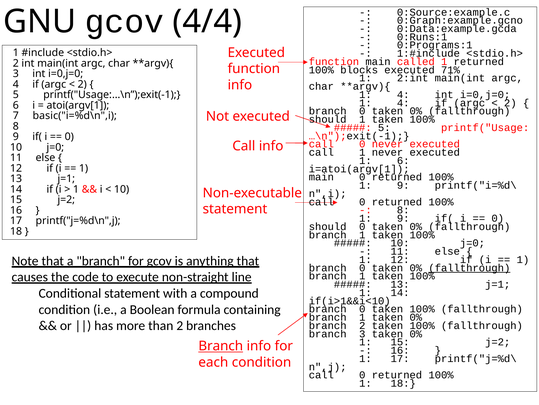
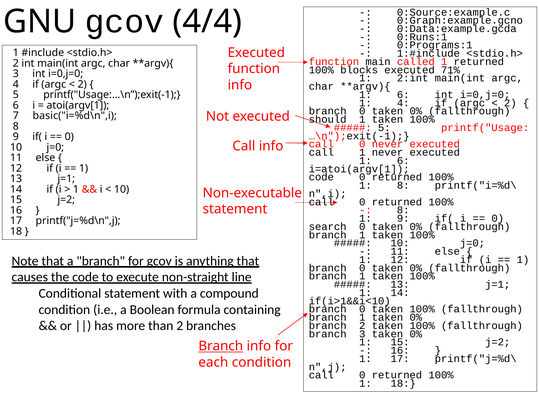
4: 4 -> 6 (403, 95)
main: main -> code (321, 177)
9: 9 -> 8 (403, 185)
should: should -> search (328, 226)
fallthrough underline: present -> none (469, 267)
